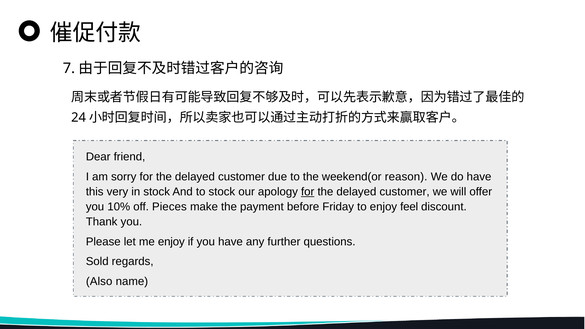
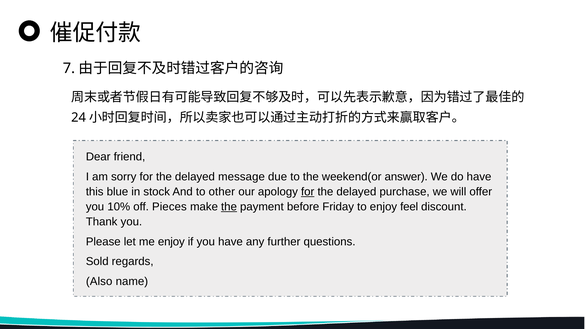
customer: customer -> message (241, 177)
reason: reason -> answer (406, 177)
very: very -> blue (117, 192)
to stock: stock -> other (222, 192)
customer: customer -> purchase (405, 192)
the underline: none -> present (229, 207)
